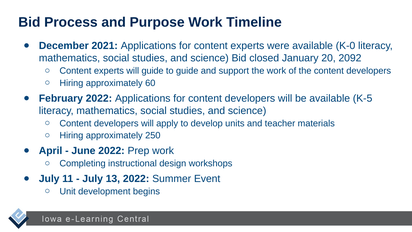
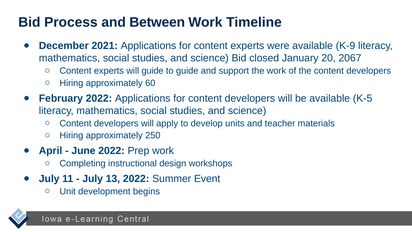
Purpose: Purpose -> Between (157, 22)
K-0: K-0 -> K-9 (346, 46)
2092: 2092 -> 2067 (350, 58)
